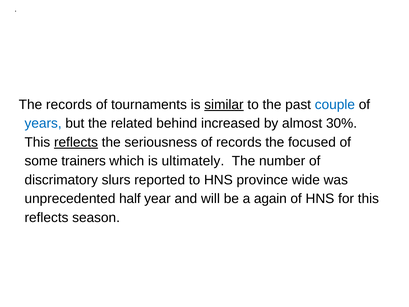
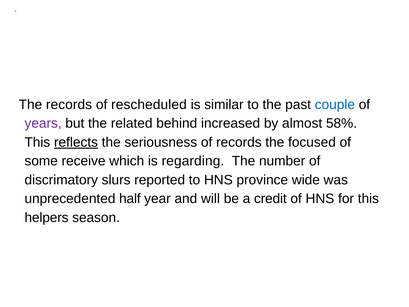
tournaments: tournaments -> rescheduled (149, 105)
similar underline: present -> none (224, 105)
years colour: blue -> purple (43, 123)
30%: 30% -> 58% (342, 123)
trainers: trainers -> receive (84, 161)
ultimately: ultimately -> regarding (193, 161)
again: again -> credit (270, 199)
reflects: reflects -> helpers (47, 217)
